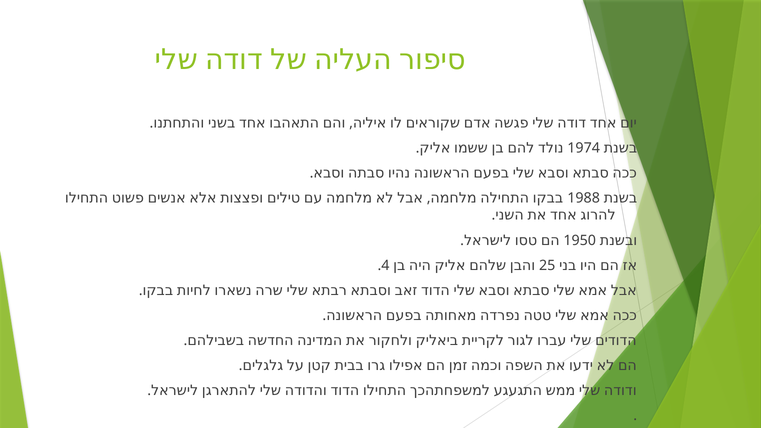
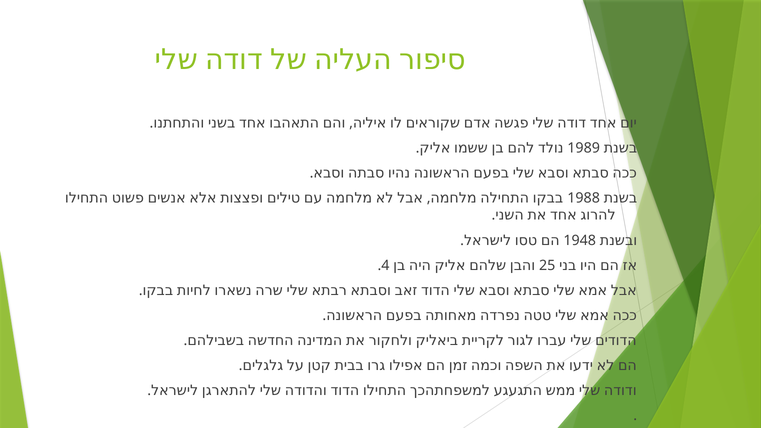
1974: 1974 -> 1989 (584, 148)
1950: 1950 -> 1948 (580, 240)
